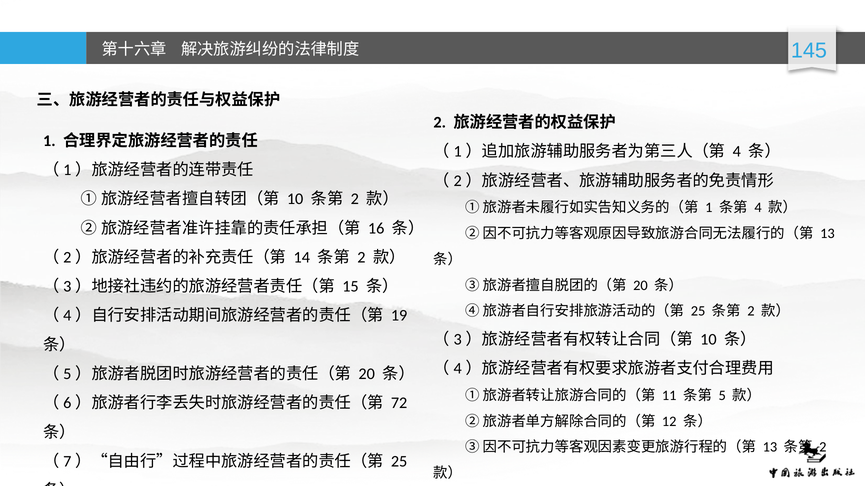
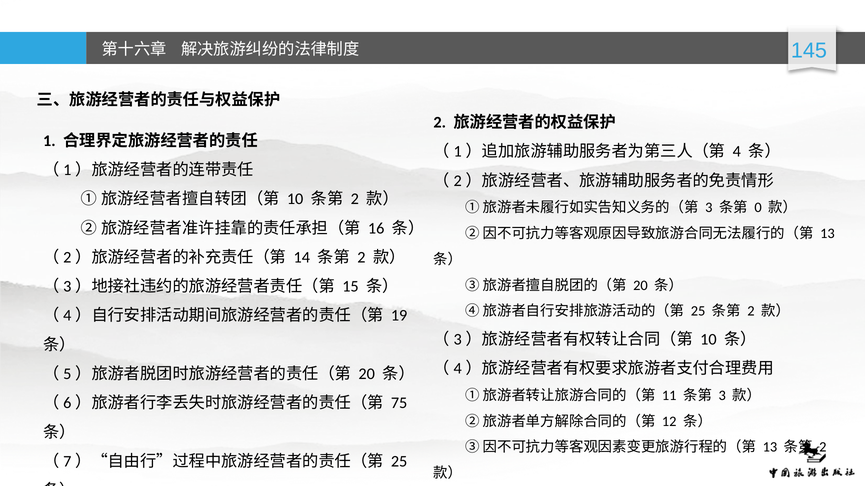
1: 1 -> 3 (709, 208)
4: 4 -> 0 (758, 208)
5: 5 -> 3 (722, 396)
72: 72 -> 75 (399, 404)
